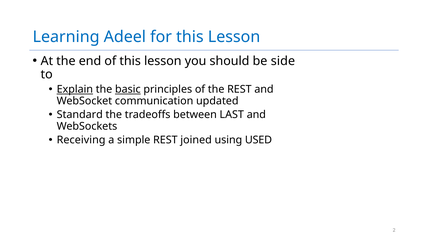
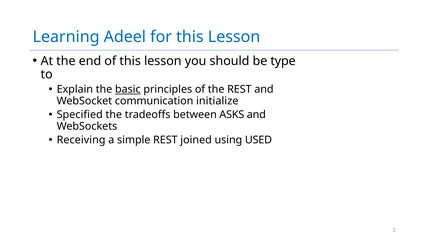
side: side -> type (283, 61)
Explain underline: present -> none (75, 89)
updated: updated -> initialize (217, 101)
Standard: Standard -> Specified (80, 115)
LAST: LAST -> ASKS (232, 115)
